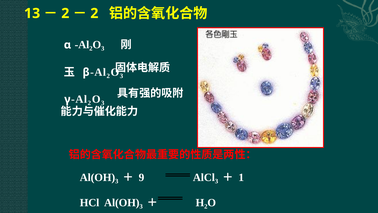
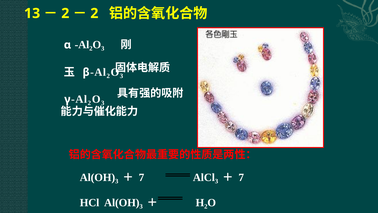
9: 9 -> 7 (141, 177)
1: 1 -> 7 (241, 177)
